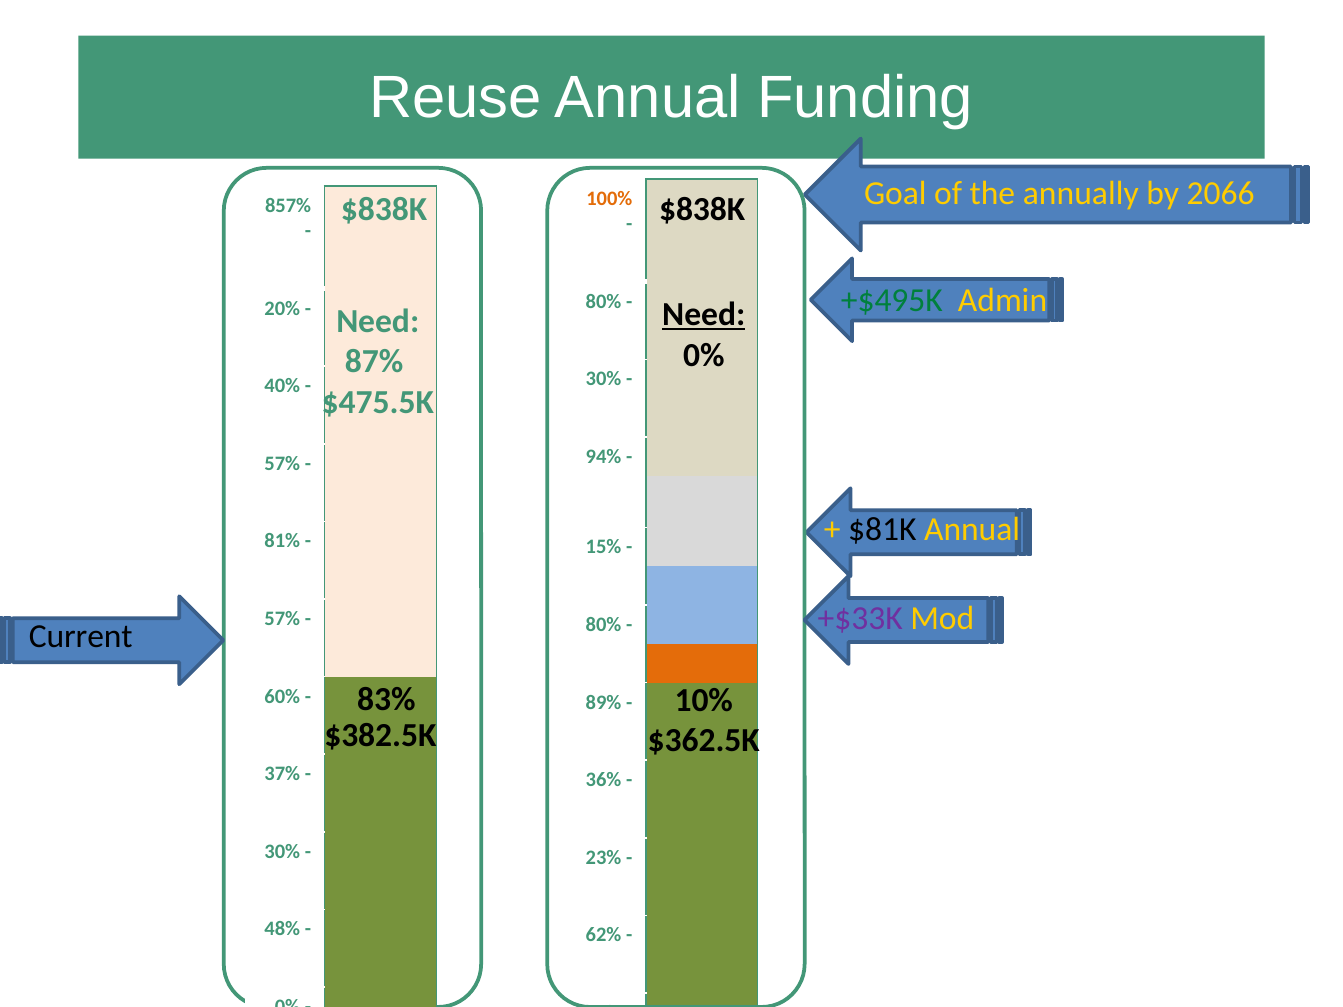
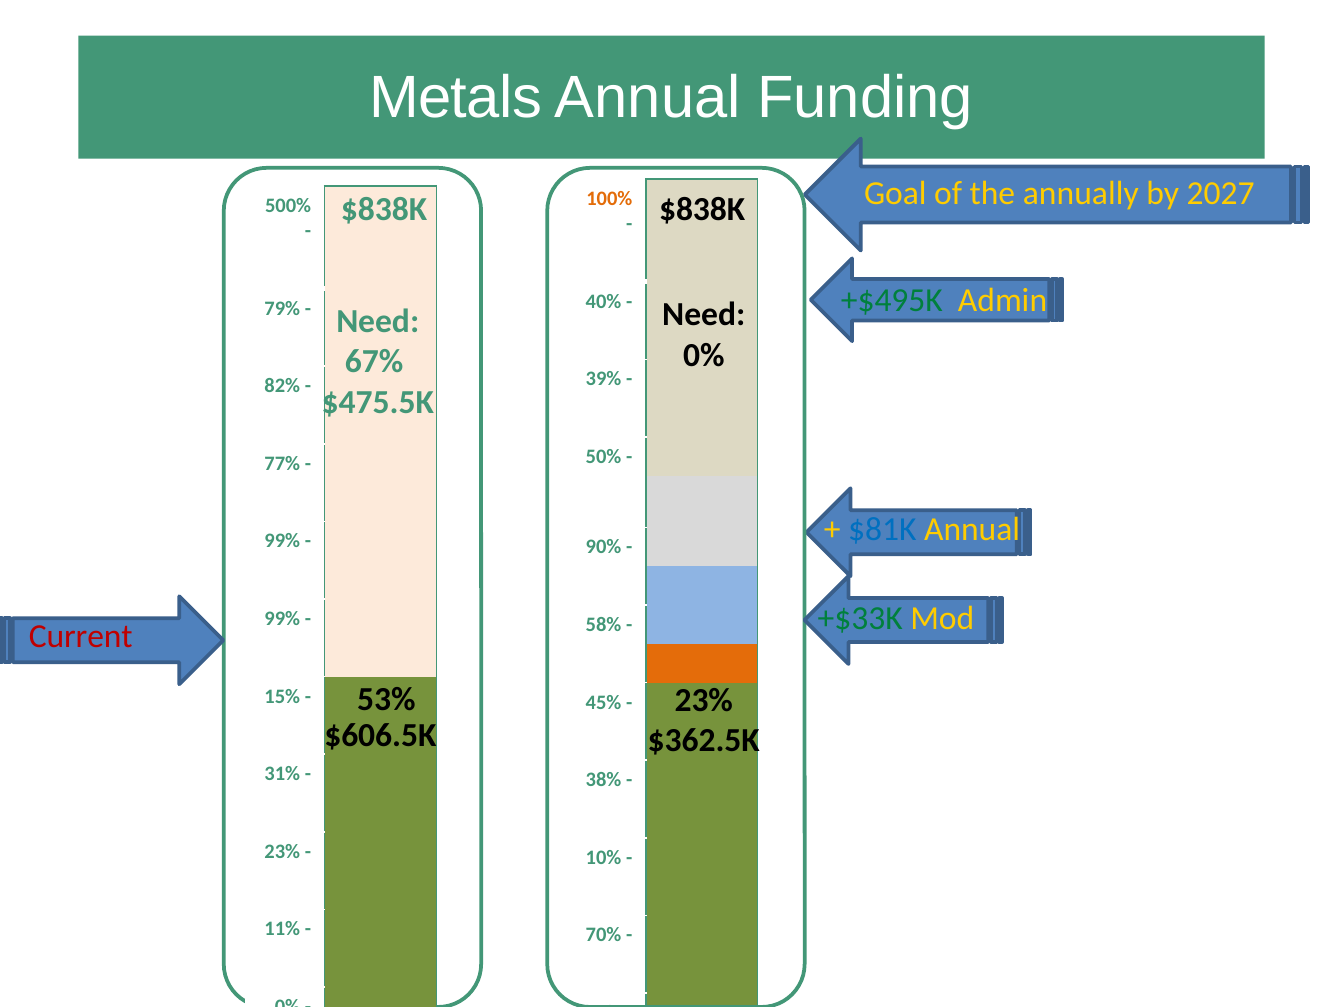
Reuse: Reuse -> Metals (456, 98)
2066: 2066 -> 2027 (1221, 193)
857%: 857% -> 500% (288, 205)
80%: 80% -> 40% (604, 302)
20%: 20% -> 79% (282, 308)
Need underline: present -> none (704, 315)
87%: 87% -> 67% (374, 362)
30%: 30% -> 39% (604, 379)
40%: 40% -> 82% (282, 386)
94%: 94% -> 50% (604, 457)
57%: 57% -> 77% (282, 464)
$81K colour: black -> blue (882, 529)
81%: 81% -> 99% (282, 541)
15%: 15% -> 90% (604, 547)
+$33K colour: purple -> green (860, 619)
57%: 57% -> 99% (282, 619)
80%: 80% -> 58% (604, 625)
Current colour: black -> red (81, 636)
83%: 83% -> 53% (386, 699)
10%: 10% -> 23% (704, 701)
60%: 60% -> 15% (282, 697)
89%: 89% -> 45% (604, 702)
$382.5K: $382.5K -> $606.5K (380, 736)
37%: 37% -> 31% (282, 774)
36%: 36% -> 38% (604, 780)
30%: 30% -> 23% (282, 852)
23%: 23% -> 10% (604, 858)
48%: 48% -> 11% (282, 929)
62%: 62% -> 70% (604, 935)
